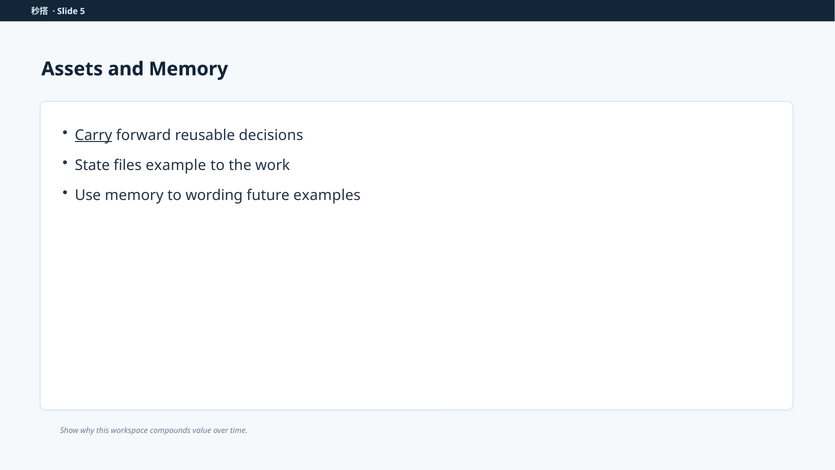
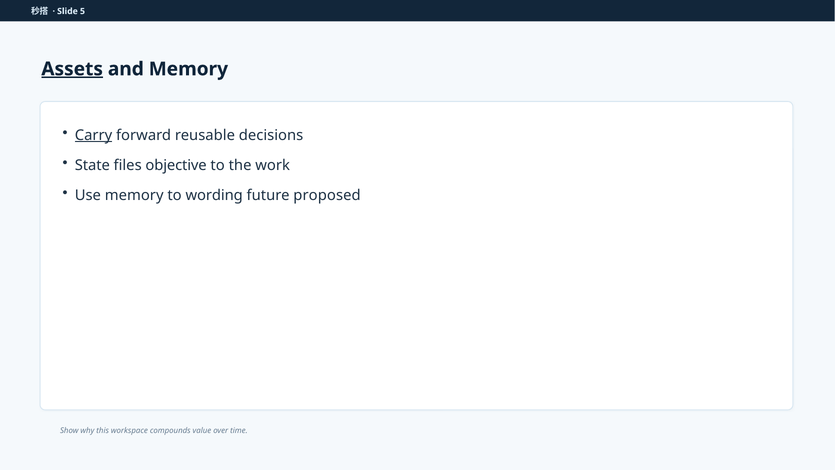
Assets underline: none -> present (72, 69)
example: example -> objective (176, 165)
examples: examples -> proposed (327, 195)
